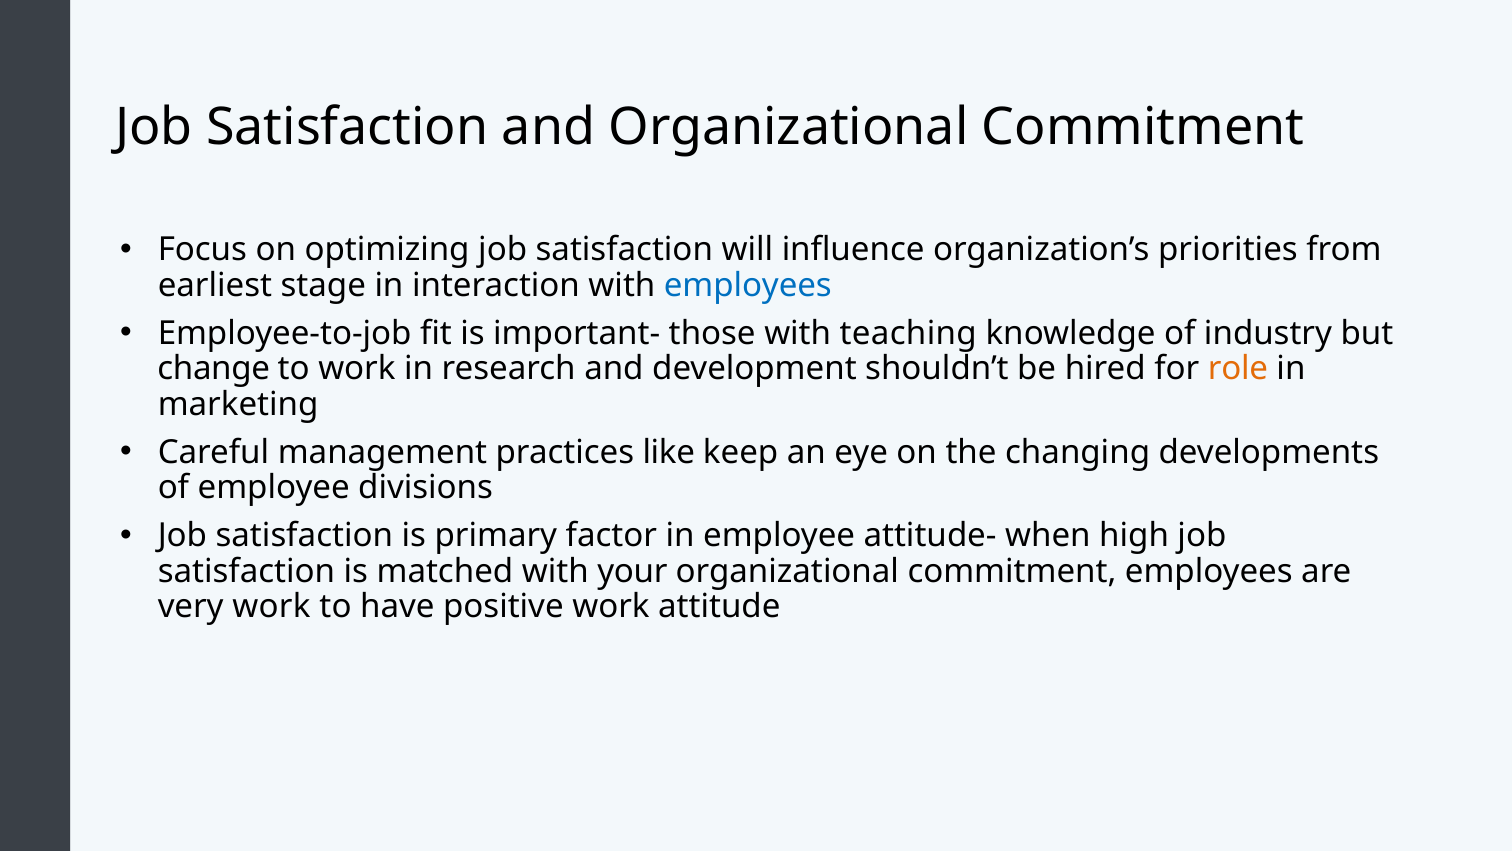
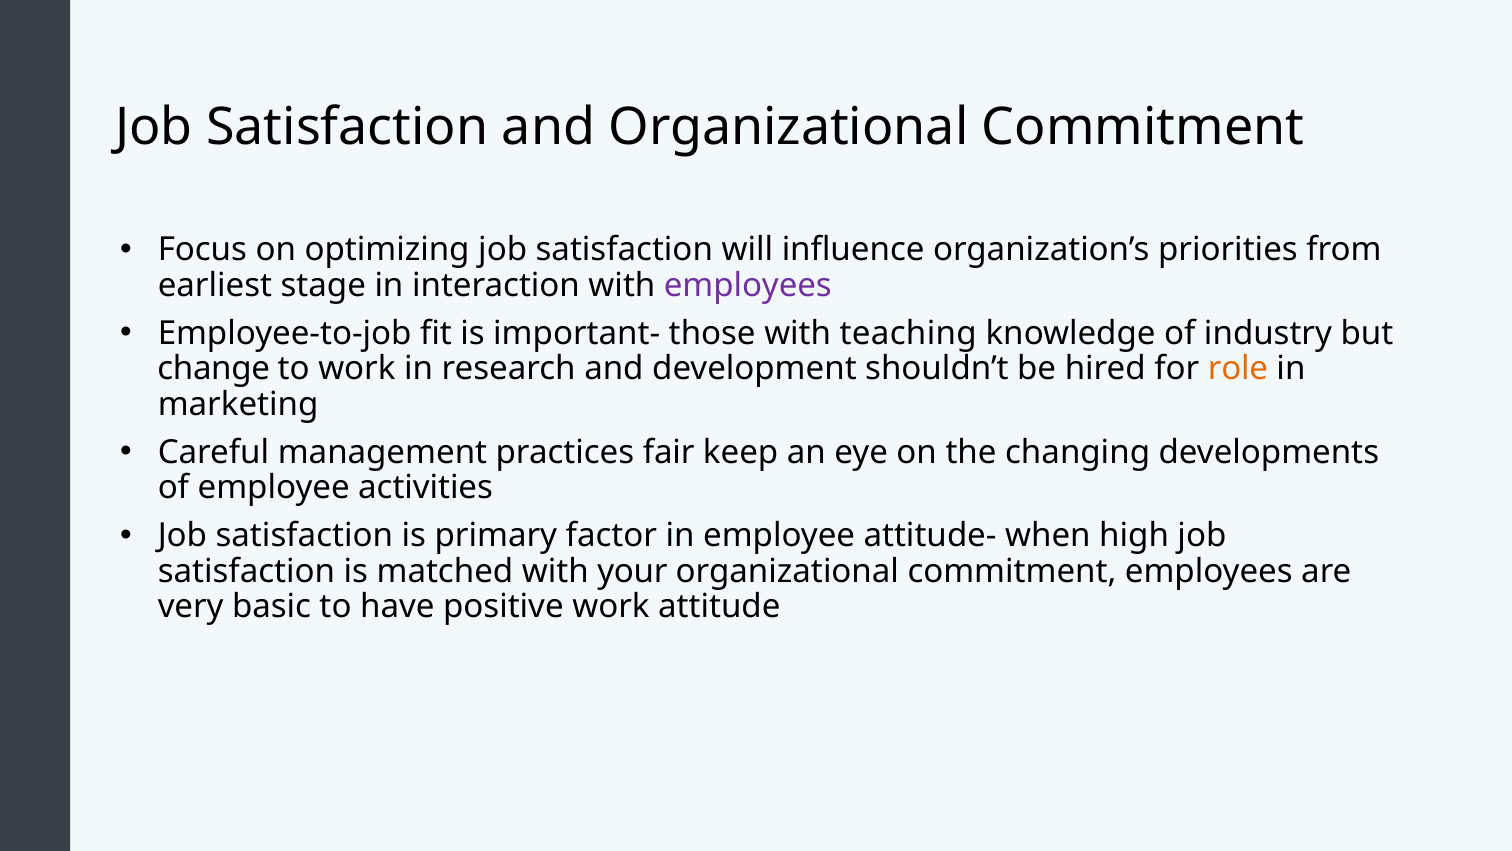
employees colour: blue -> purple (748, 285)
like: like -> fair (669, 452)
divisions: divisions -> activities (426, 488)
very work: work -> basic (272, 607)
